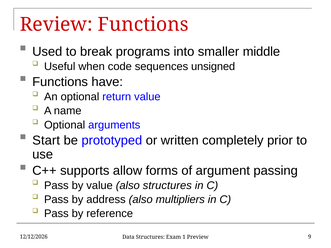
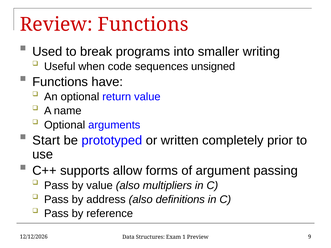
middle: middle -> writing (261, 52)
also structures: structures -> multipliers (167, 186)
multipliers: multipliers -> definitions (180, 200)
